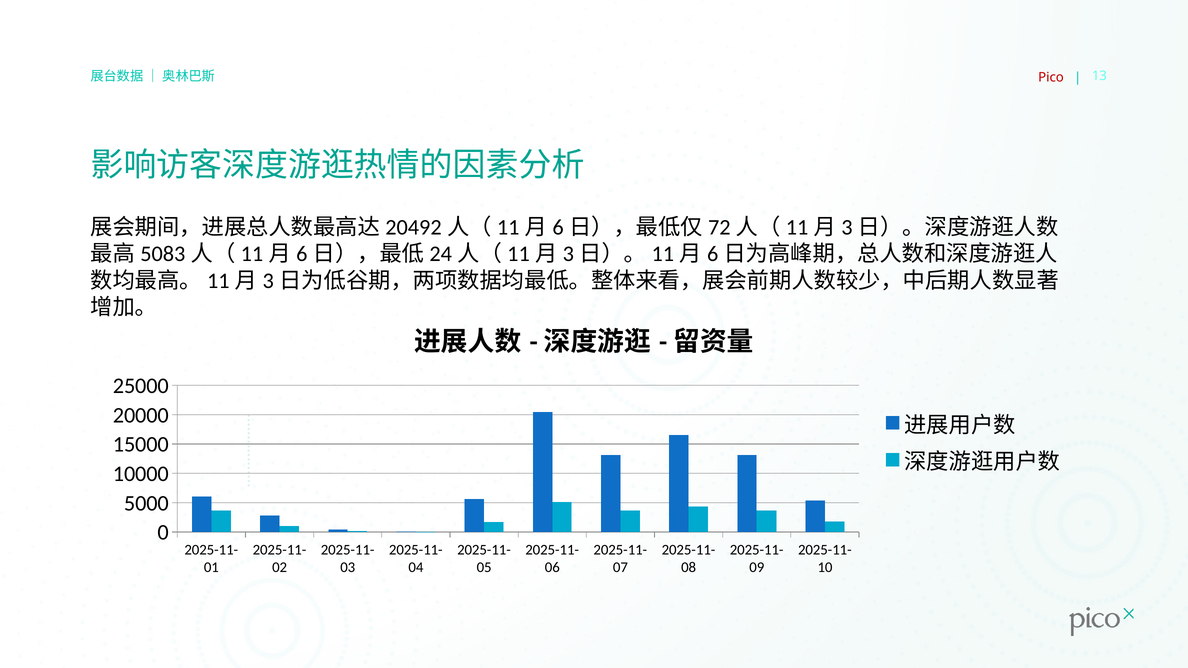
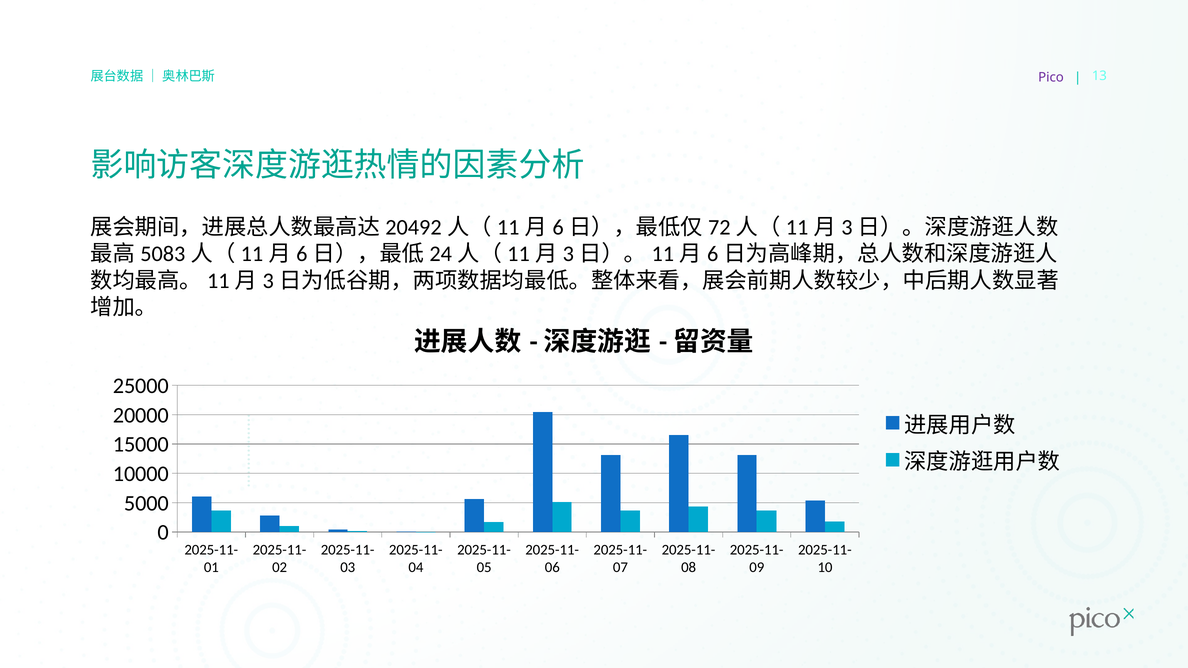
Pico colour: red -> purple (1051, 77)
